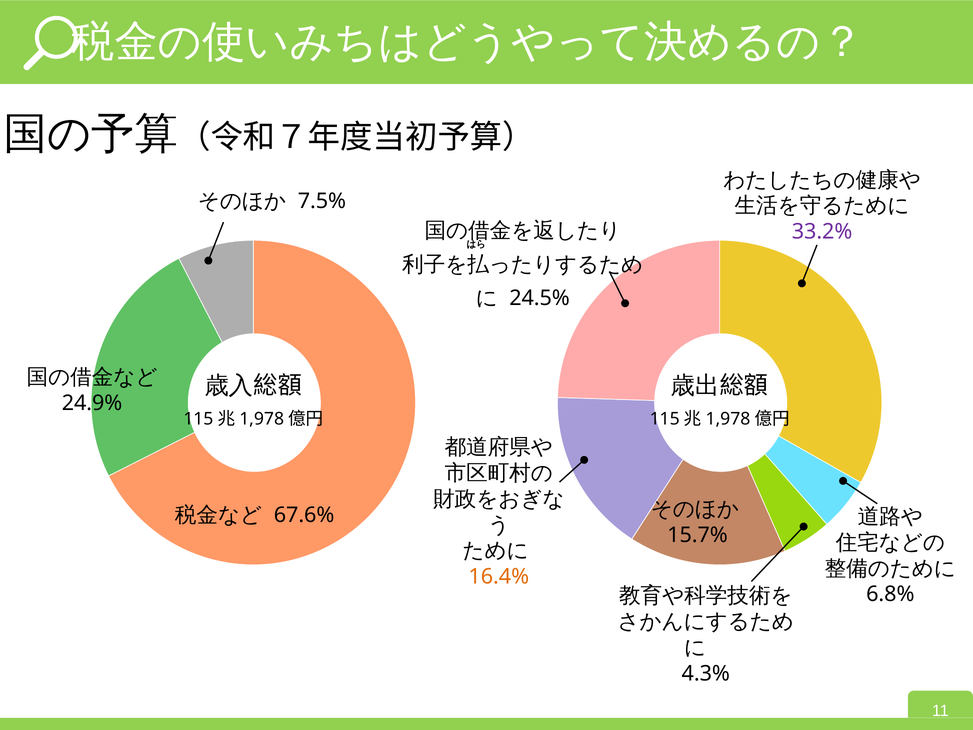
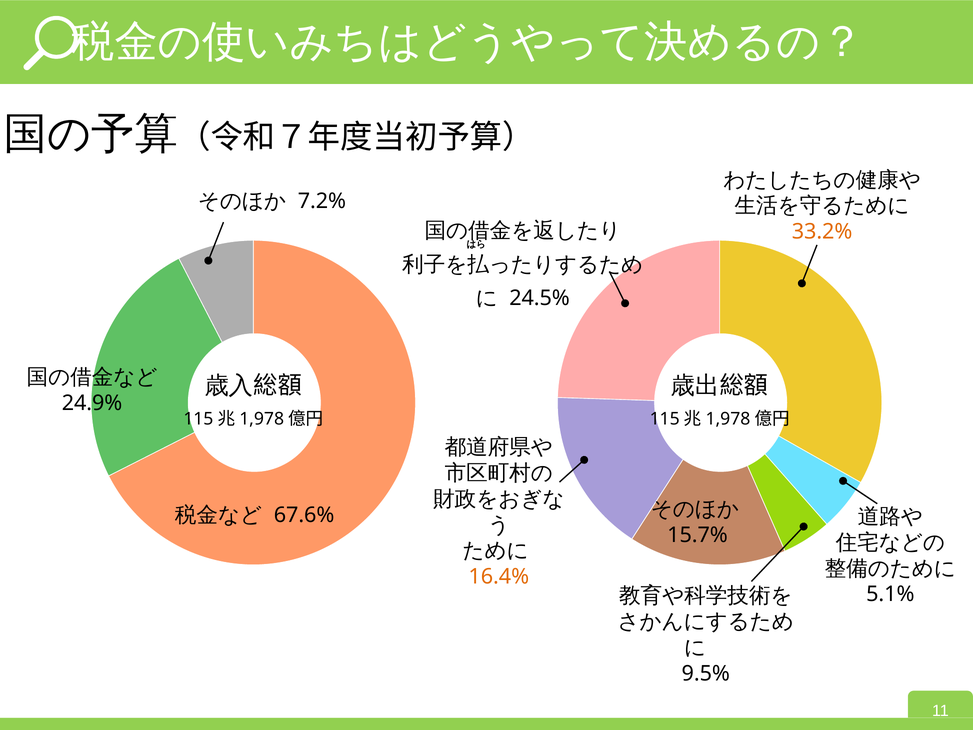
7.5%: 7.5% -> 7.2% (322, 201)
33.2% colour: purple -> orange (822, 232)
6.8%: 6.8% -> 5.1% (890, 594)
4.3%: 4.3% -> 9.5% (706, 673)
